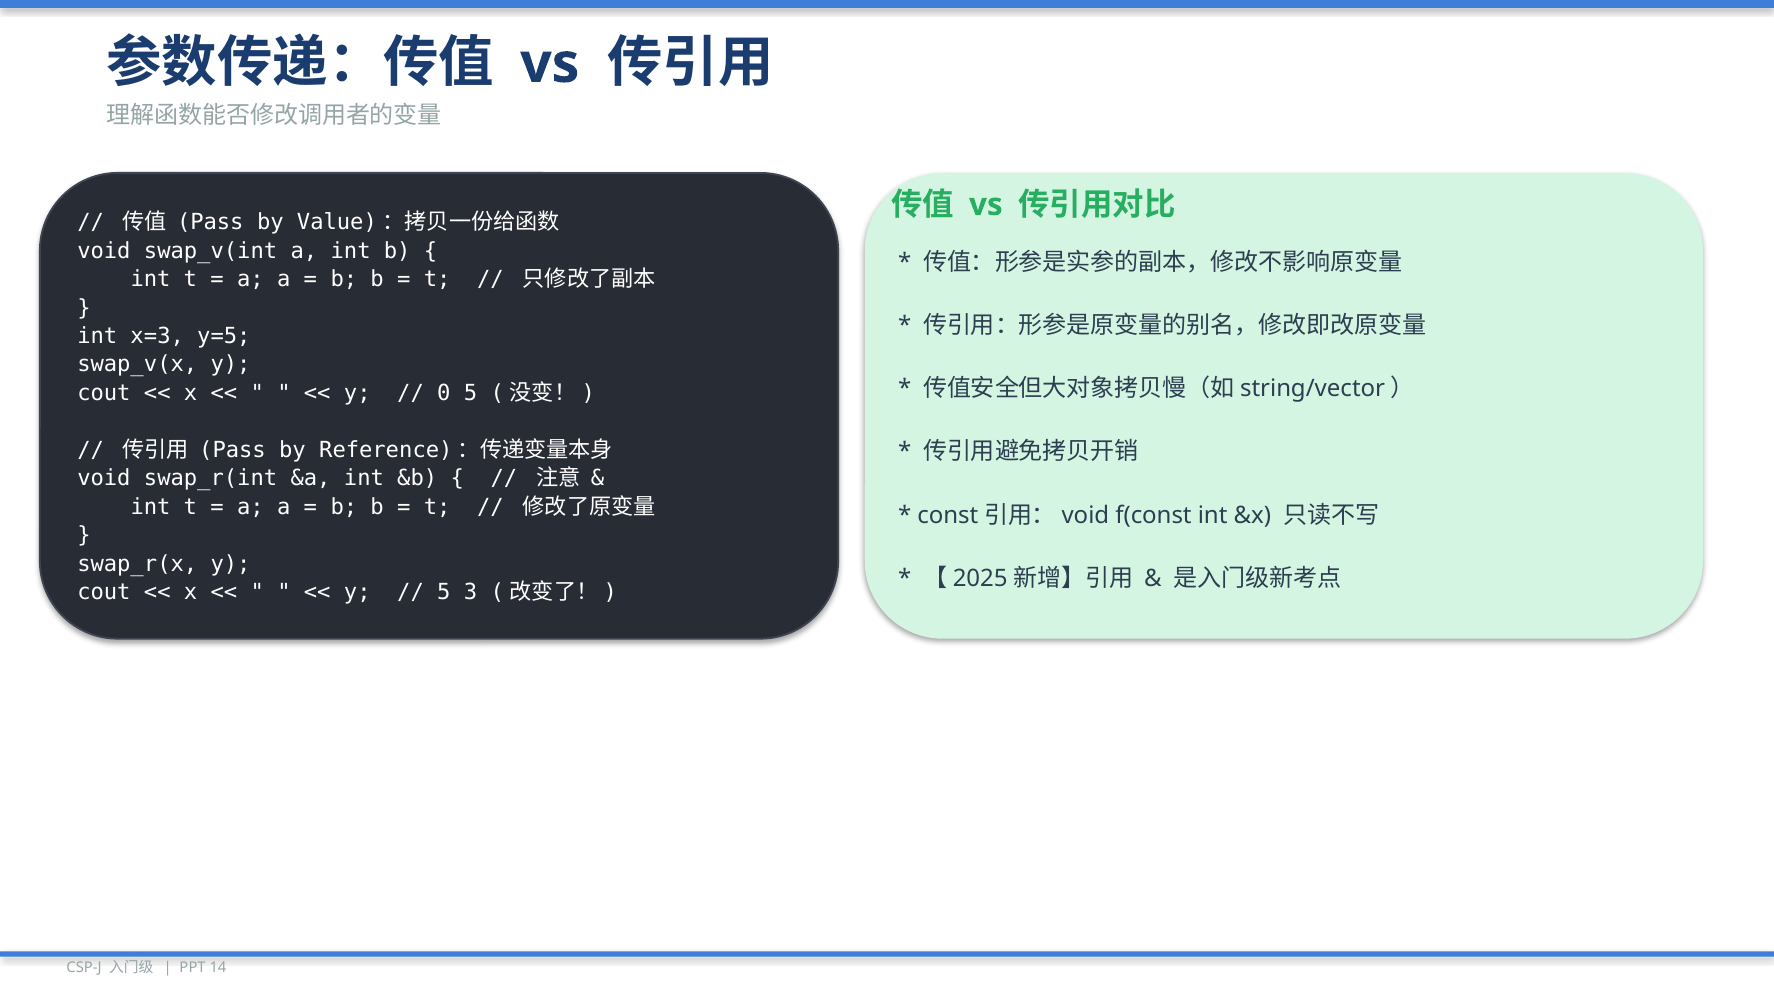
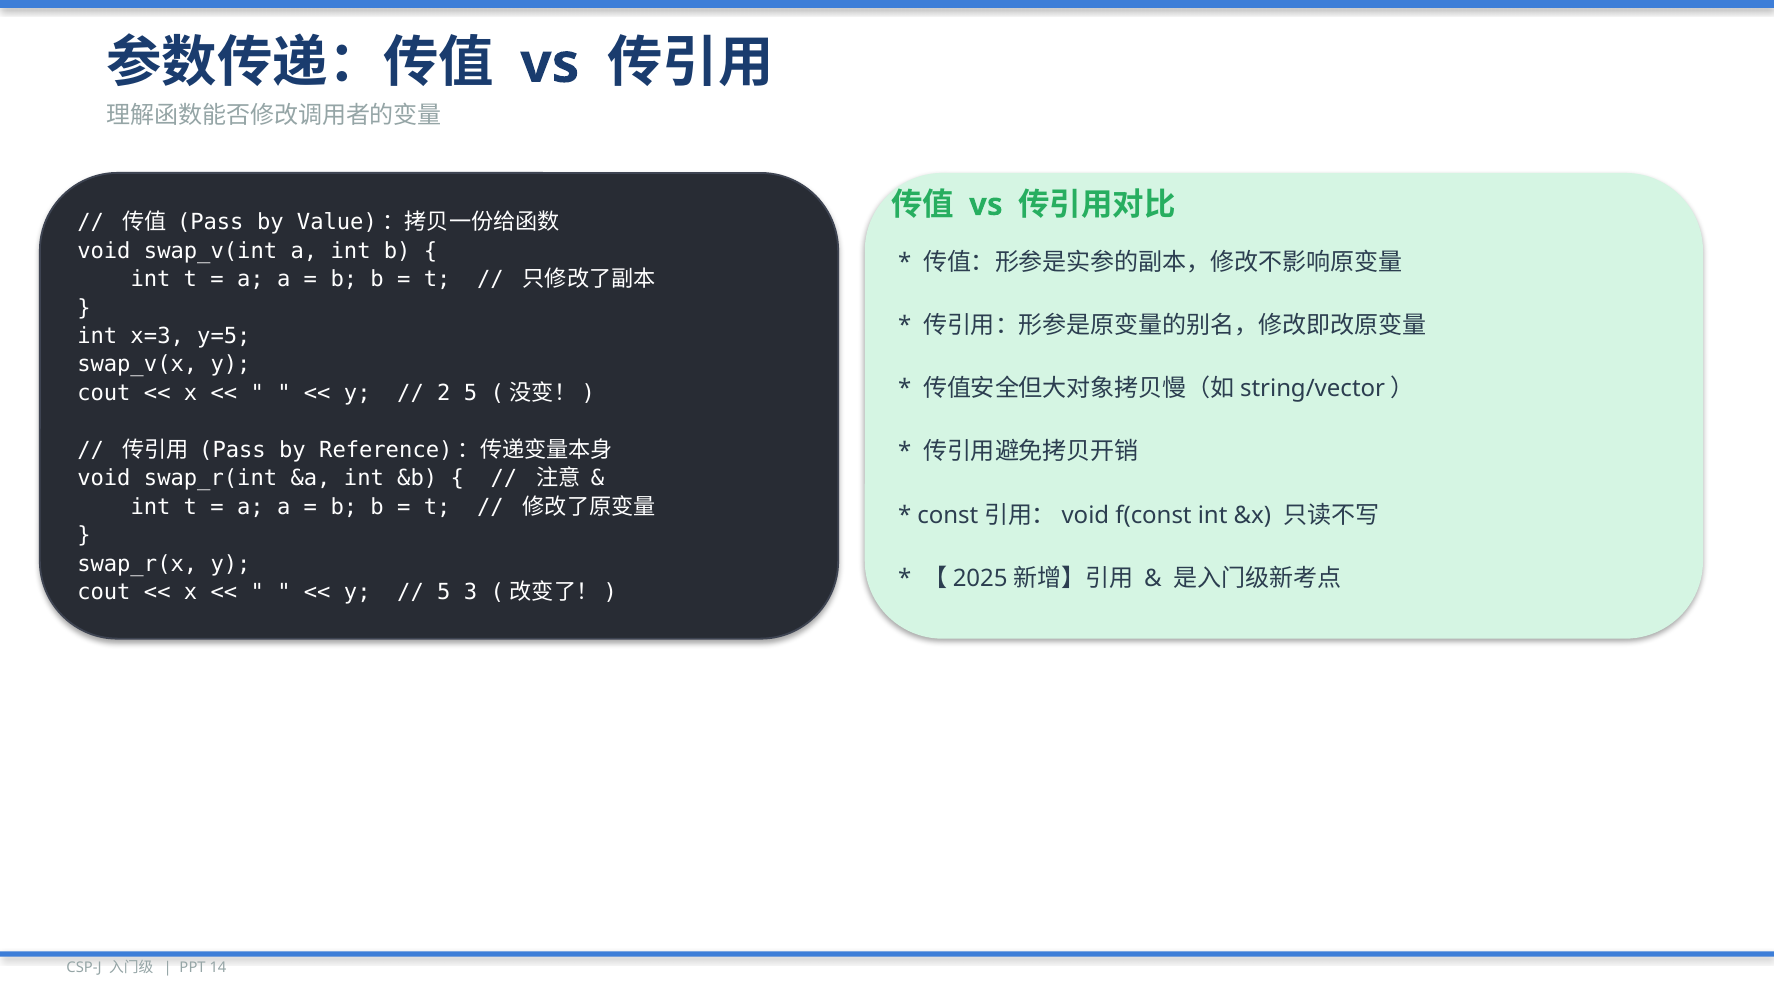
0: 0 -> 2 (444, 393)
